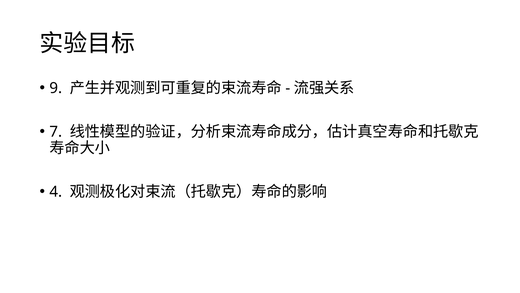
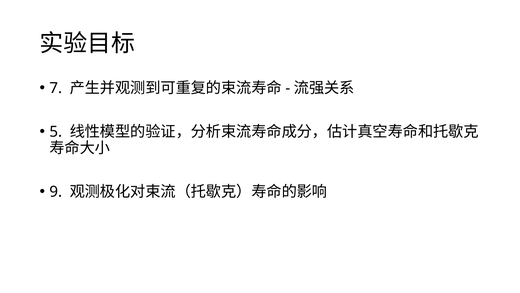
9: 9 -> 7 (56, 88)
7: 7 -> 5 (56, 132)
4: 4 -> 9 (56, 192)
